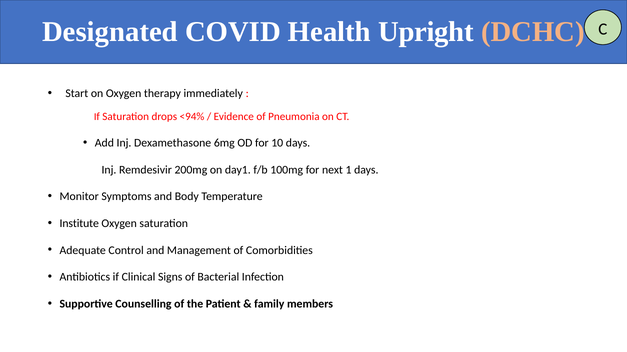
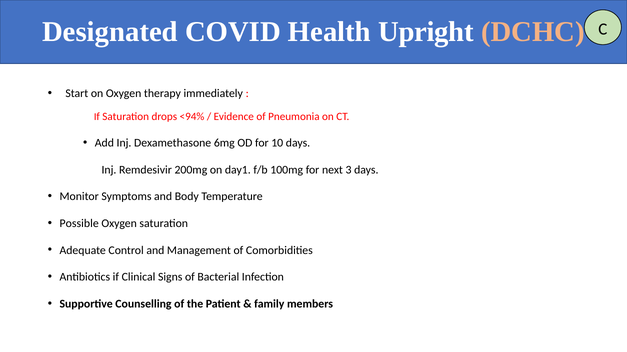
1: 1 -> 3 (349, 170)
Institute: Institute -> Possible (79, 224)
